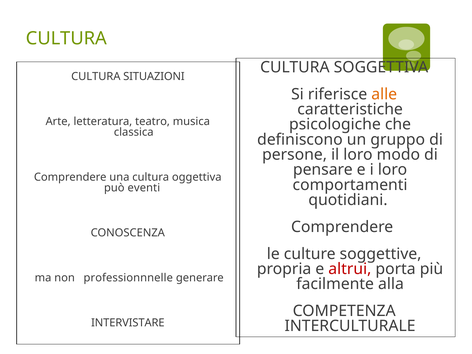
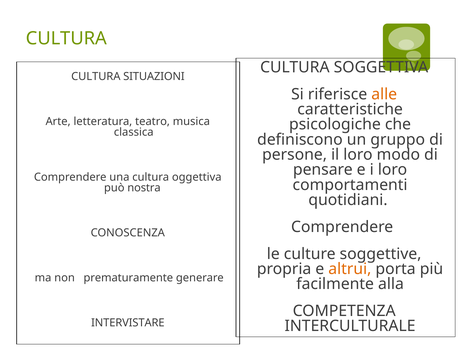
eventi: eventi -> nostra (144, 188)
altrui colour: red -> orange (350, 269)
professionnnelle: professionnnelle -> prematuramente (128, 278)
